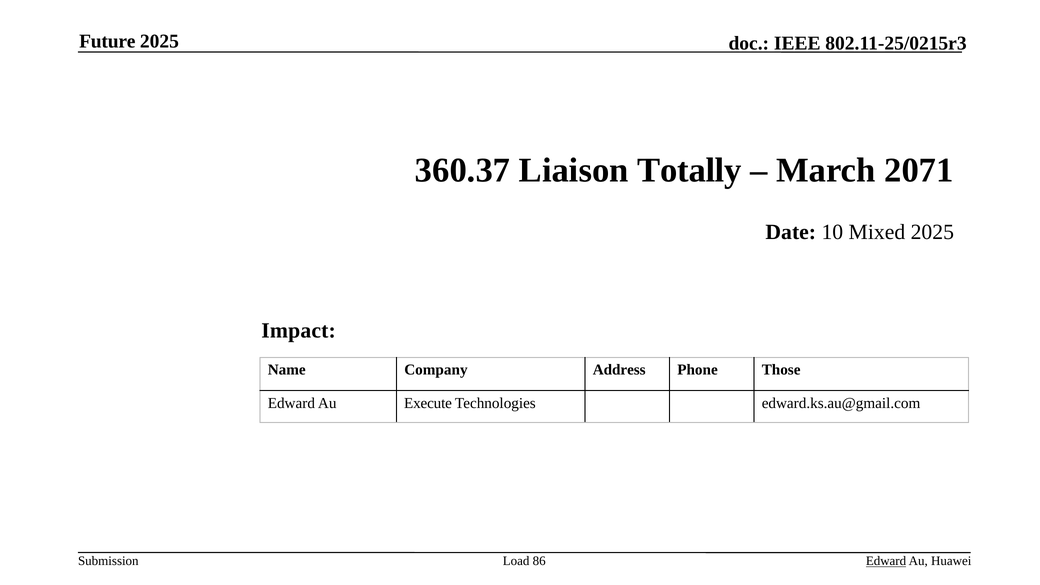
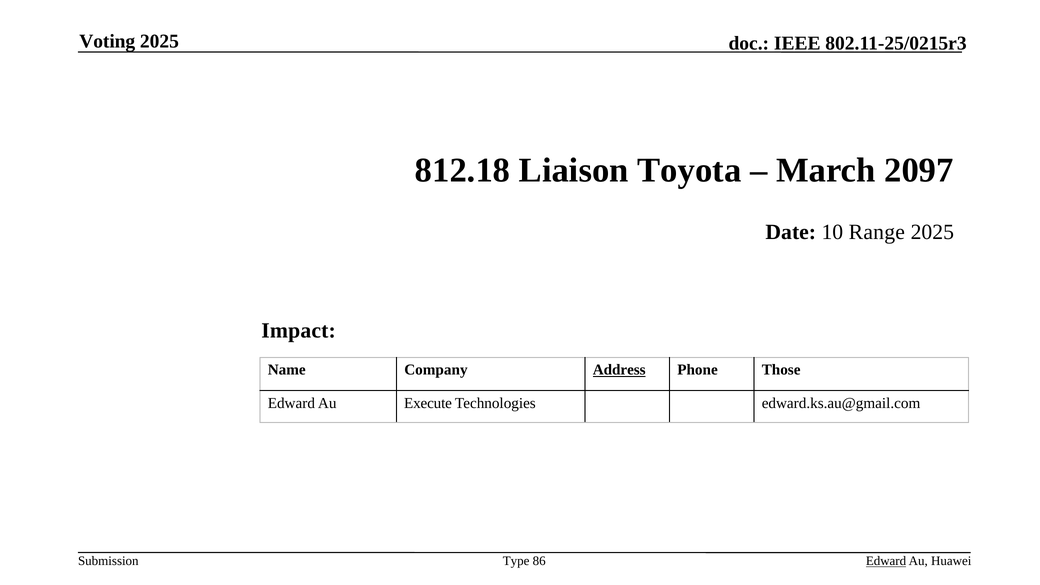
Future: Future -> Voting (107, 41)
360.37: 360.37 -> 812.18 (463, 170)
Totally: Totally -> Toyota (689, 170)
2071: 2071 -> 2097 (919, 170)
Mixed: Mixed -> Range (877, 232)
Address underline: none -> present (619, 370)
Load: Load -> Type (516, 561)
